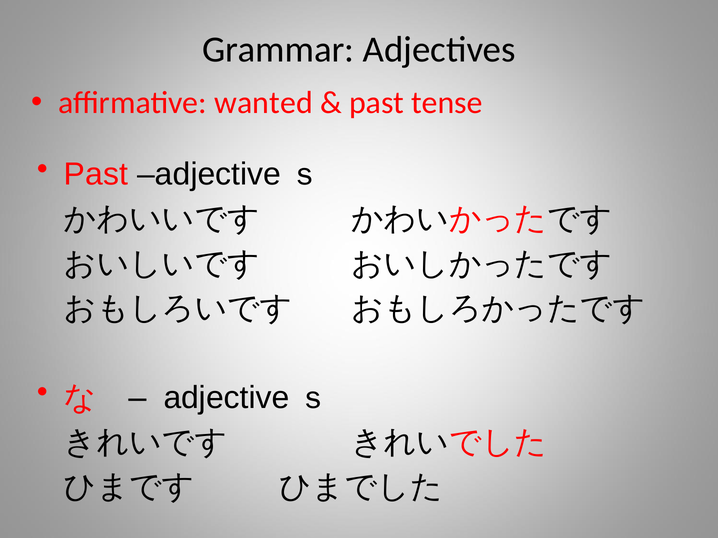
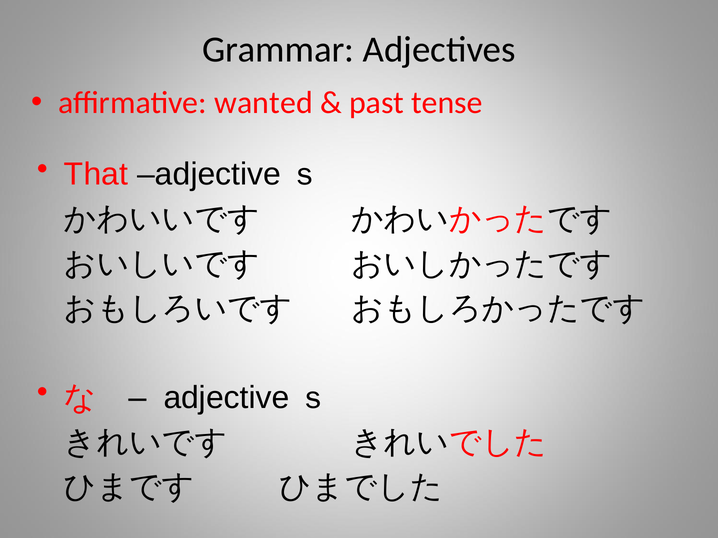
Past: Past -> That (96, 174)
